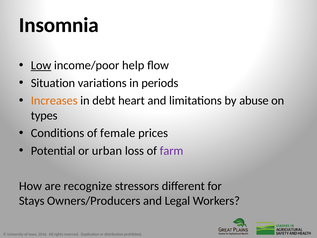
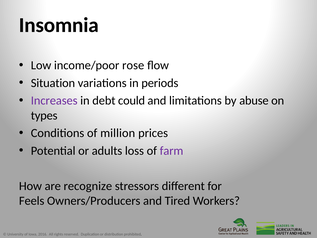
Low underline: present -> none (41, 65)
help: help -> rose (133, 65)
Increases colour: orange -> purple (54, 101)
heart: heart -> could (132, 101)
female: female -> million (118, 133)
urban: urban -> adults (107, 151)
Stays: Stays -> Feels (32, 201)
Legal: Legal -> Tired (177, 201)
